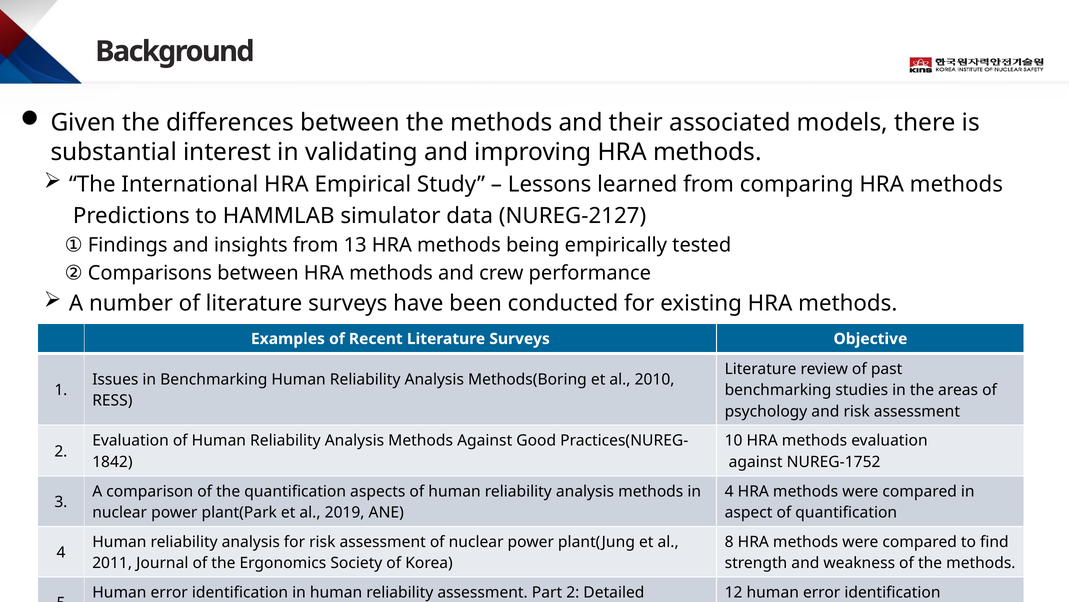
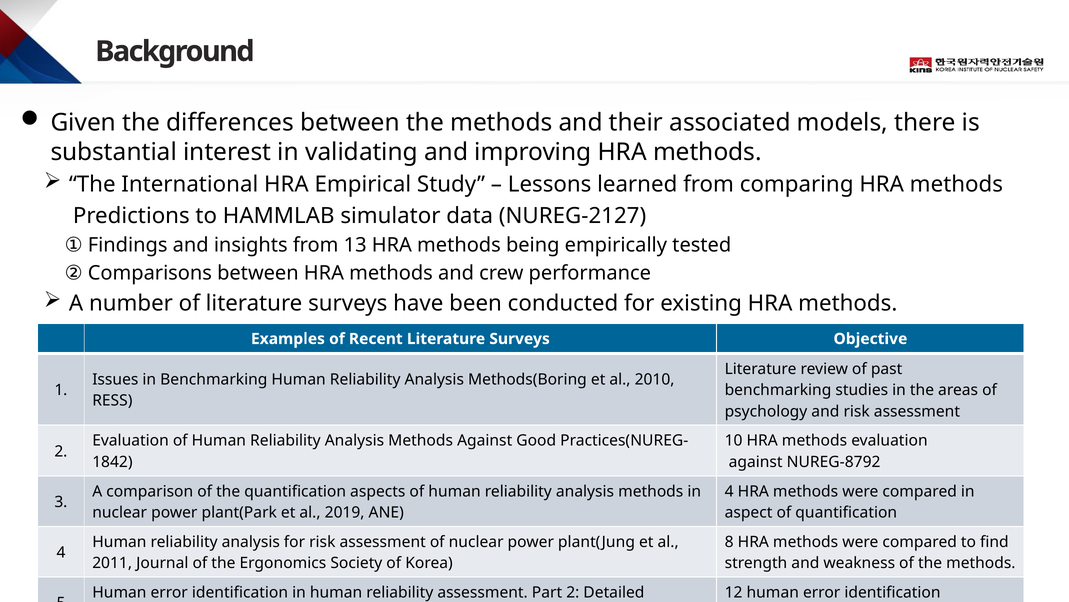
NUREG-1752: NUREG-1752 -> NUREG-8792 (834, 462)
